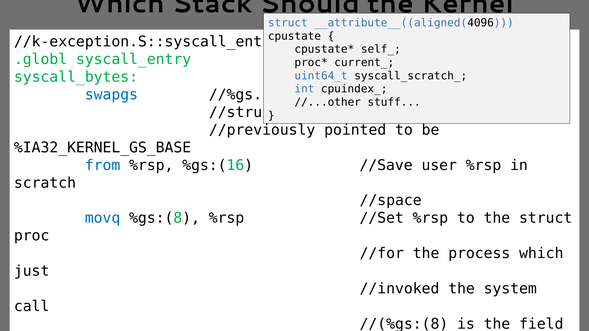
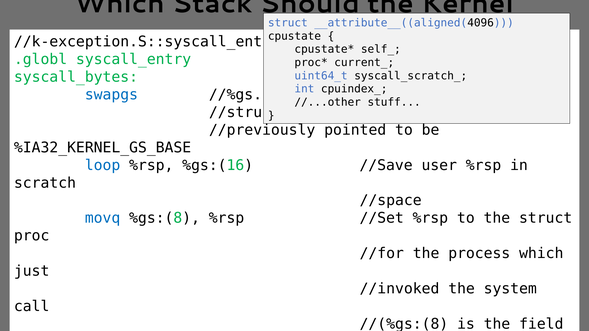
from: from -> loop (103, 165)
